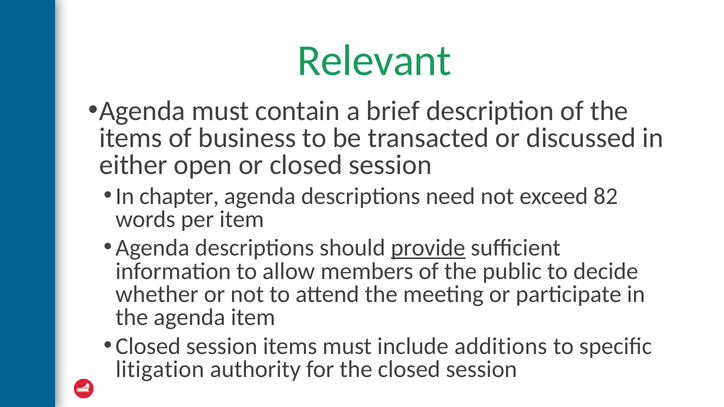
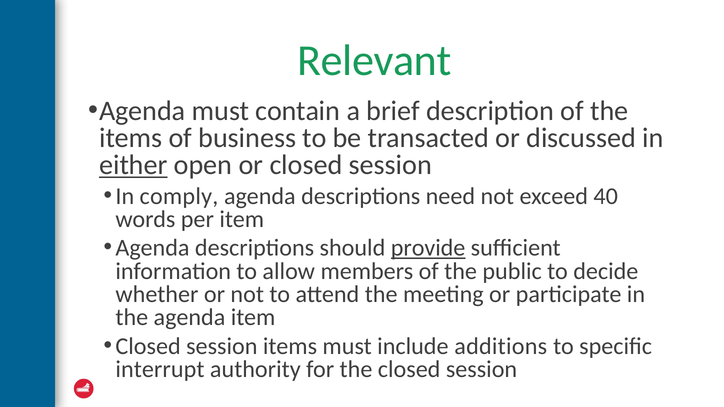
either underline: none -> present (133, 165)
chapter: chapter -> comply (179, 196)
82: 82 -> 40 (606, 196)
litigation: litigation -> interrupt (160, 370)
